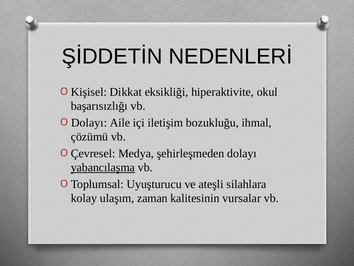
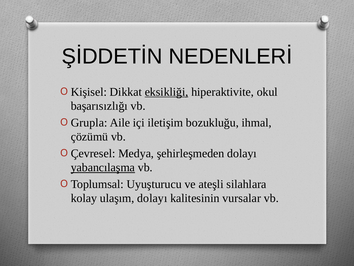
eksikliği underline: none -> present (167, 92)
Dolayı: Dolayı -> Grupla (89, 122)
ulaşım zaman: zaman -> dolayı (152, 198)
